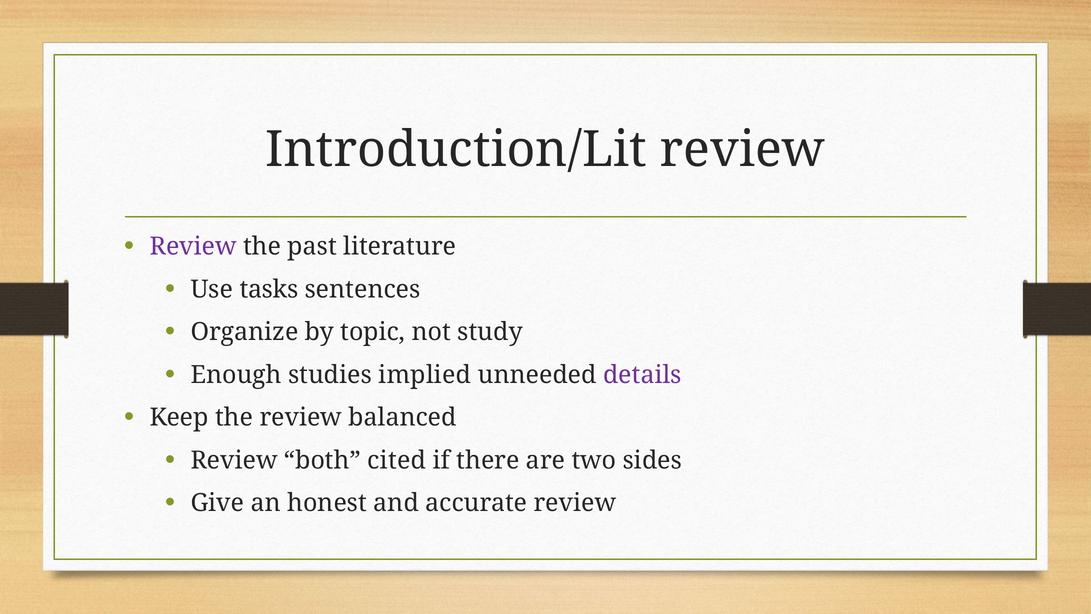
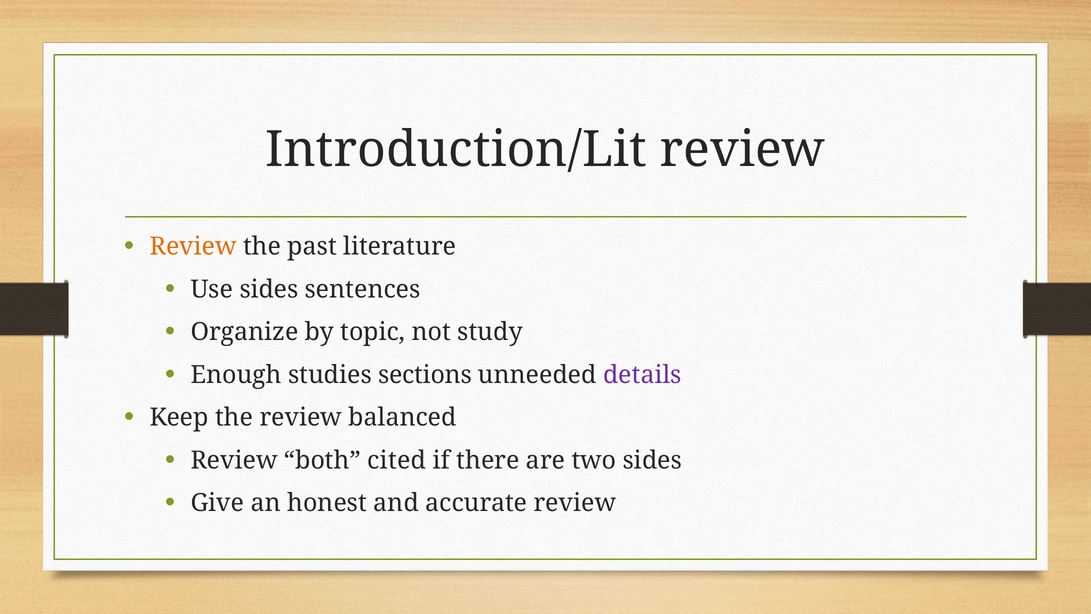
Review colour: purple -> orange (193, 247)
Use tasks: tasks -> sides (269, 289)
implied: implied -> sections (425, 375)
